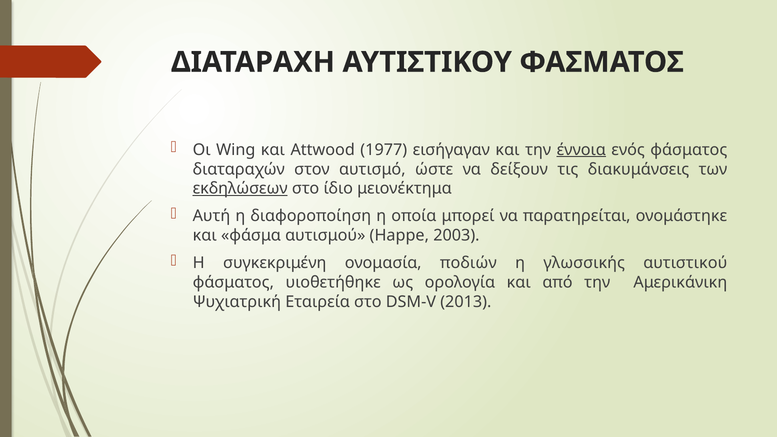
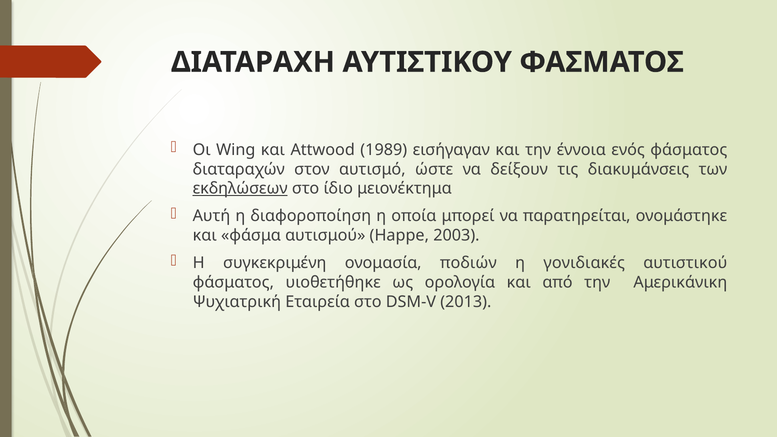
1977: 1977 -> 1989 (384, 150)
έννοια underline: present -> none (581, 150)
γλωσσικής: γλωσσικής -> γονιδιακές (584, 263)
